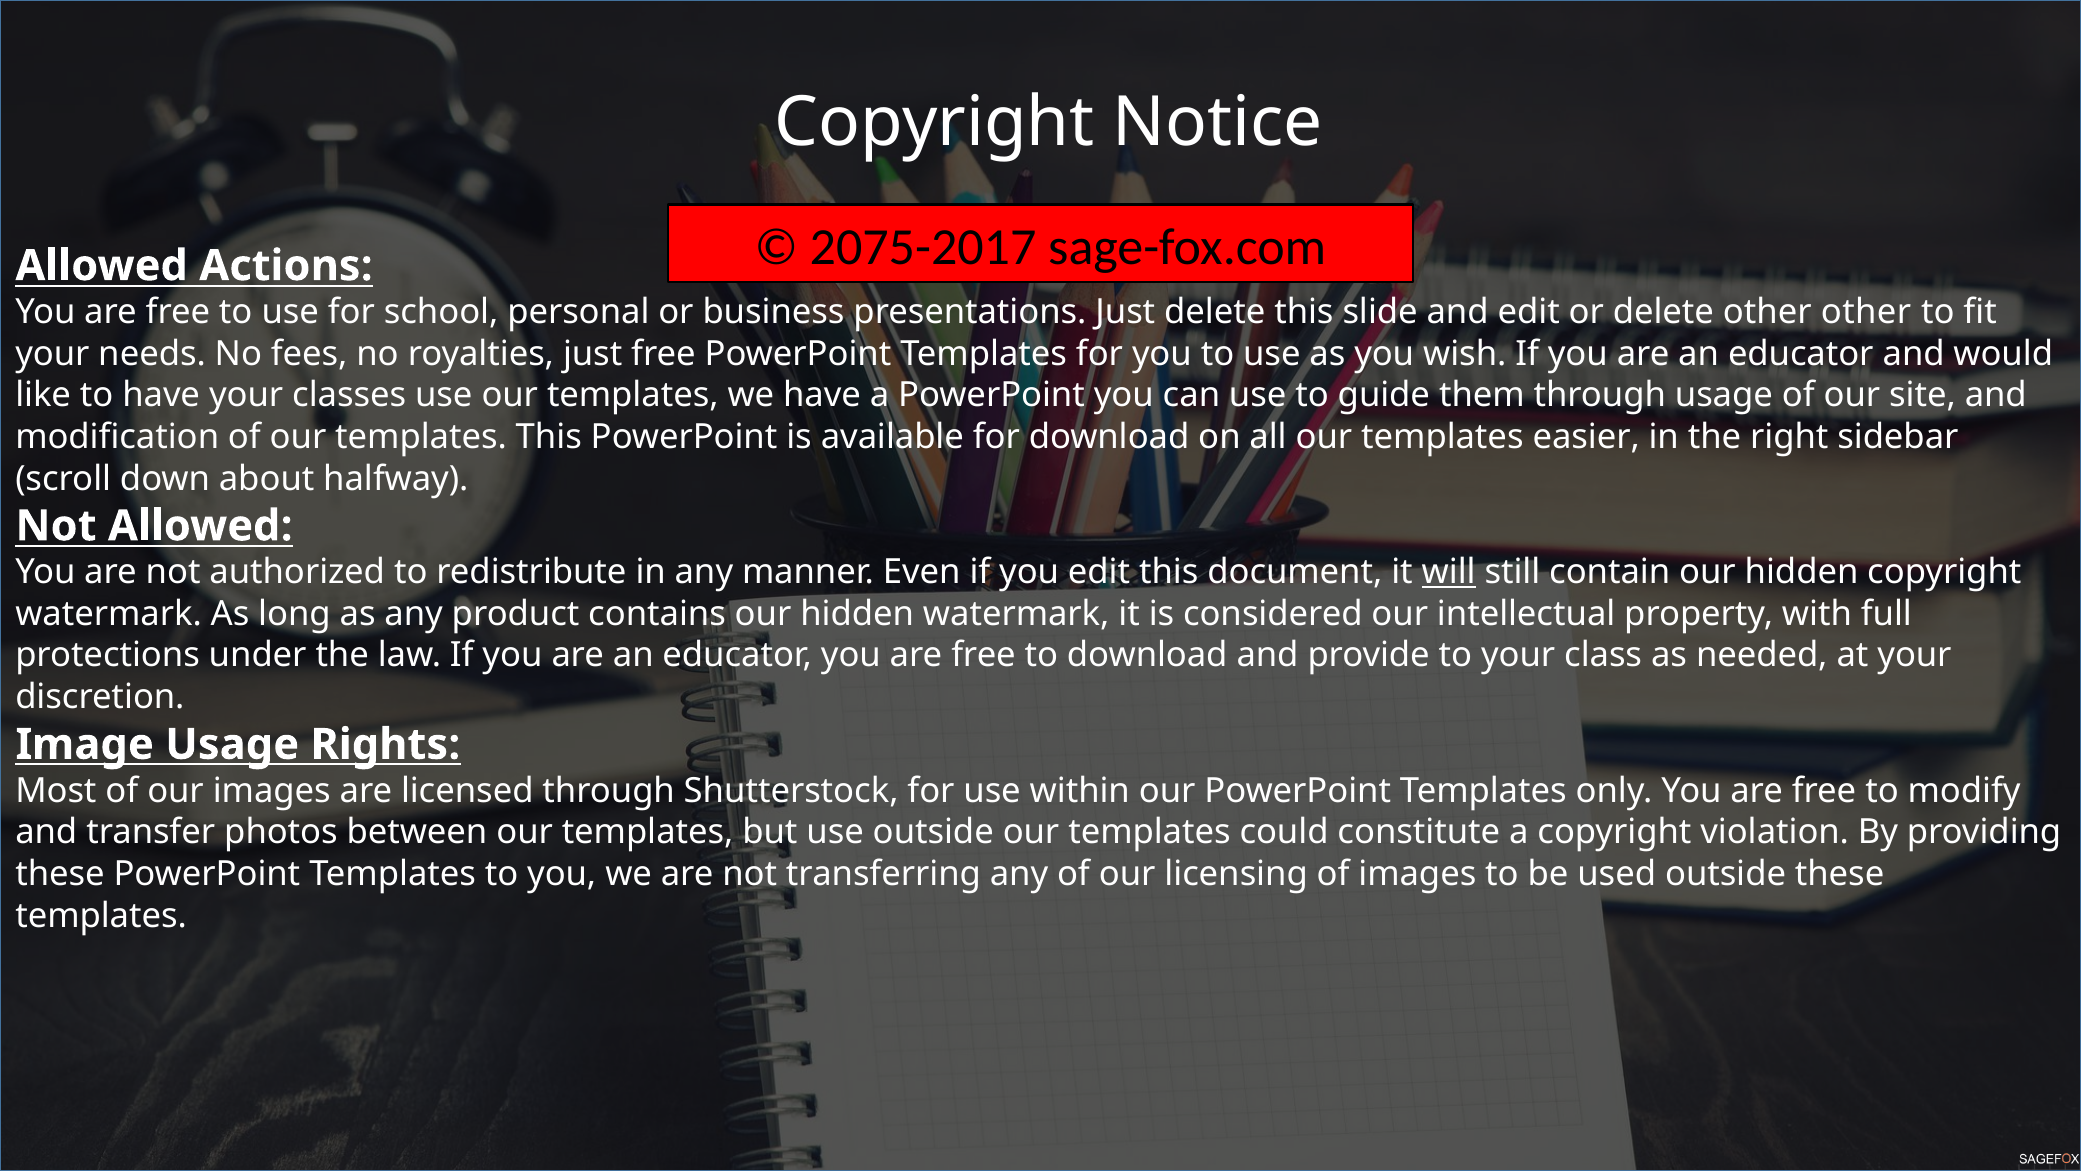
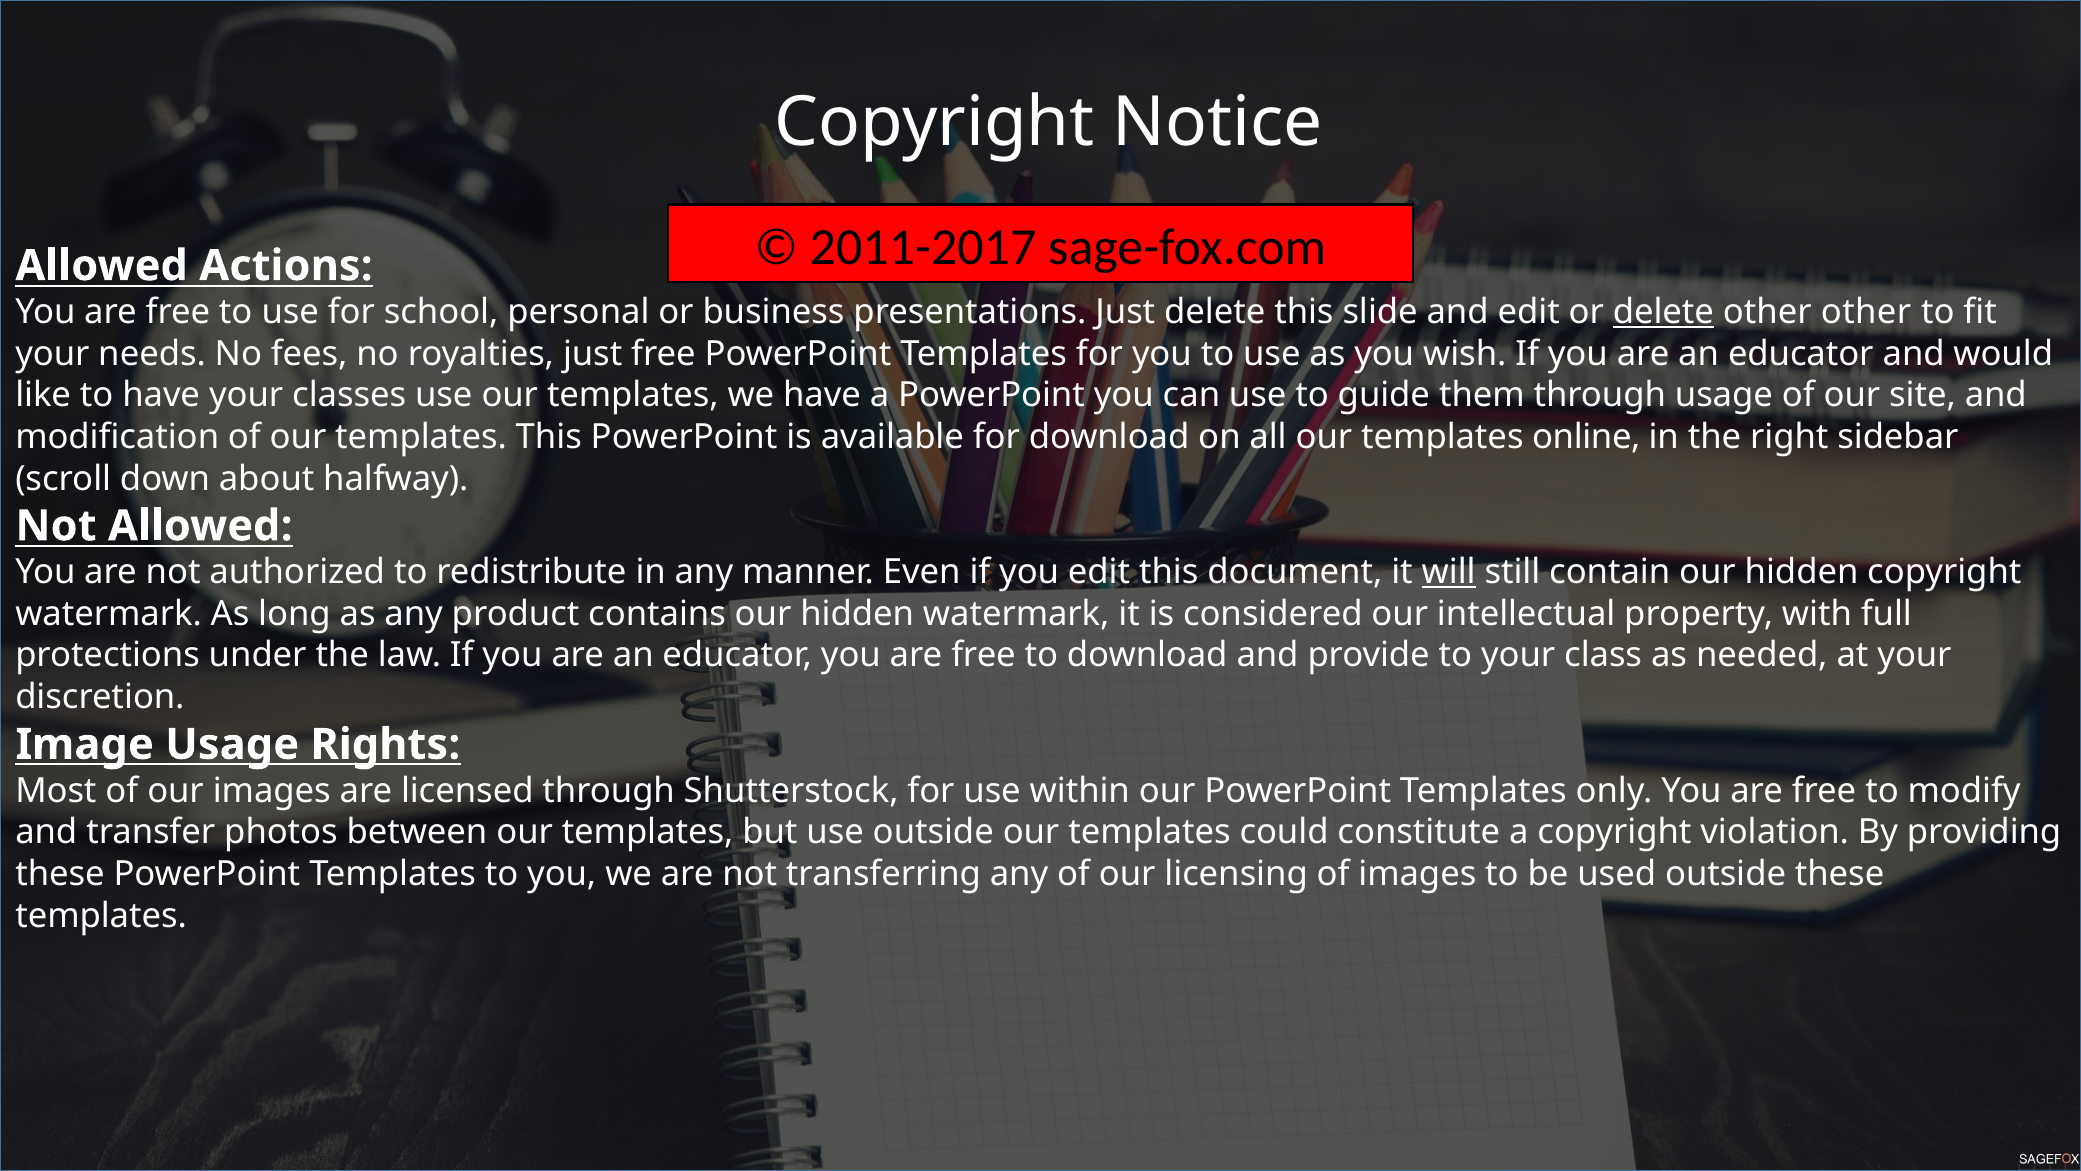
2075-2017: 2075-2017 -> 2011-2017 (923, 247)
delete underline: none -> present (1663, 312)
easier: easier -> online (1586, 437)
